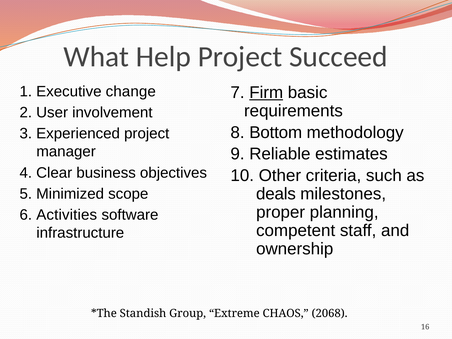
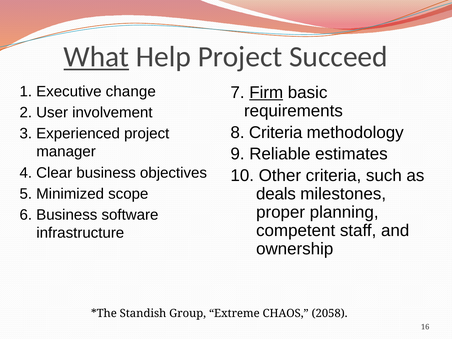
What underline: none -> present (96, 57)
8 Bottom: Bottom -> Criteria (276, 133)
6 Activities: Activities -> Business (67, 215)
2068: 2068 -> 2058 (330, 313)
